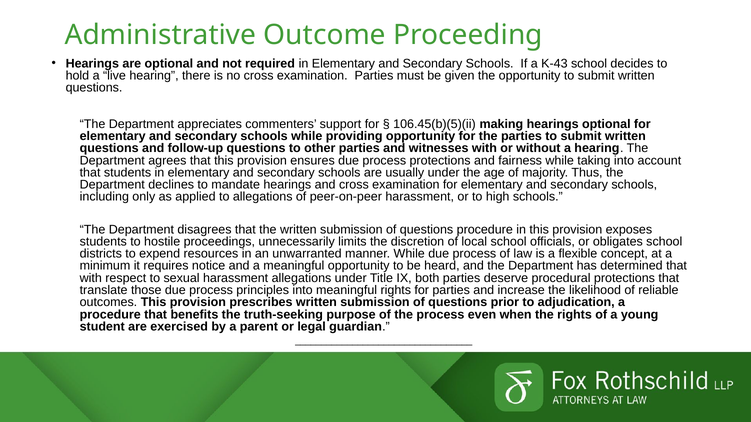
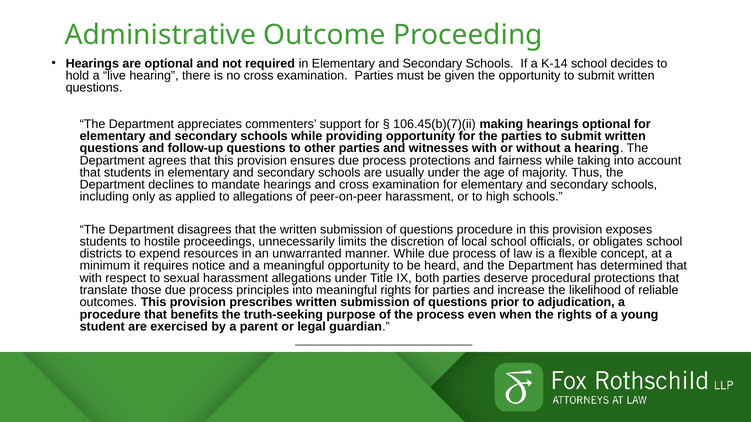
K-43: K-43 -> K-14 (554, 64)
106.45(b)(5)(ii: 106.45(b)(5)(ii -> 106.45(b)(7)(ii (434, 124)
